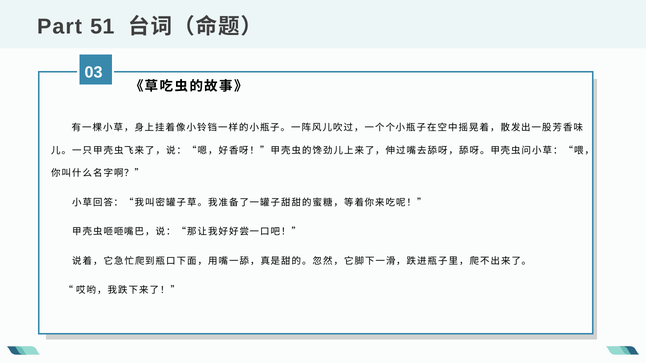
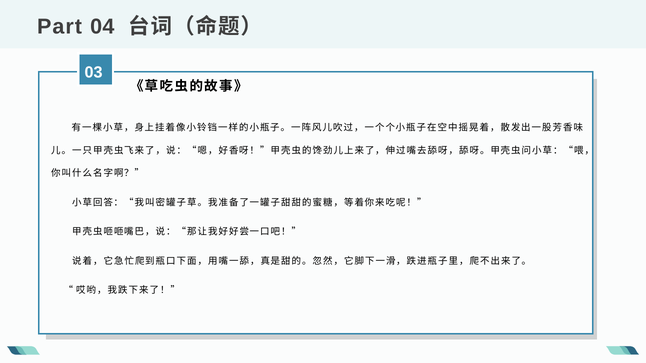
51: 51 -> 04 (102, 26)
